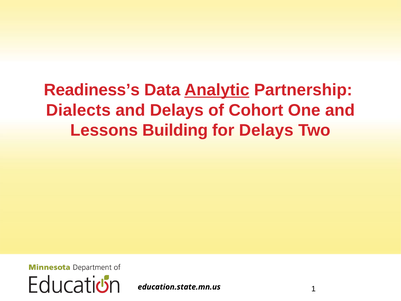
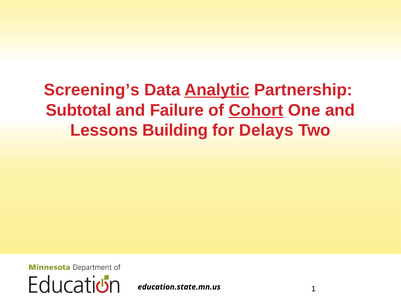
Readiness’s: Readiness’s -> Screening’s (92, 90)
Dialects: Dialects -> Subtotal (78, 110)
and Delays: Delays -> Failure (177, 110)
Cohort underline: none -> present (256, 110)
